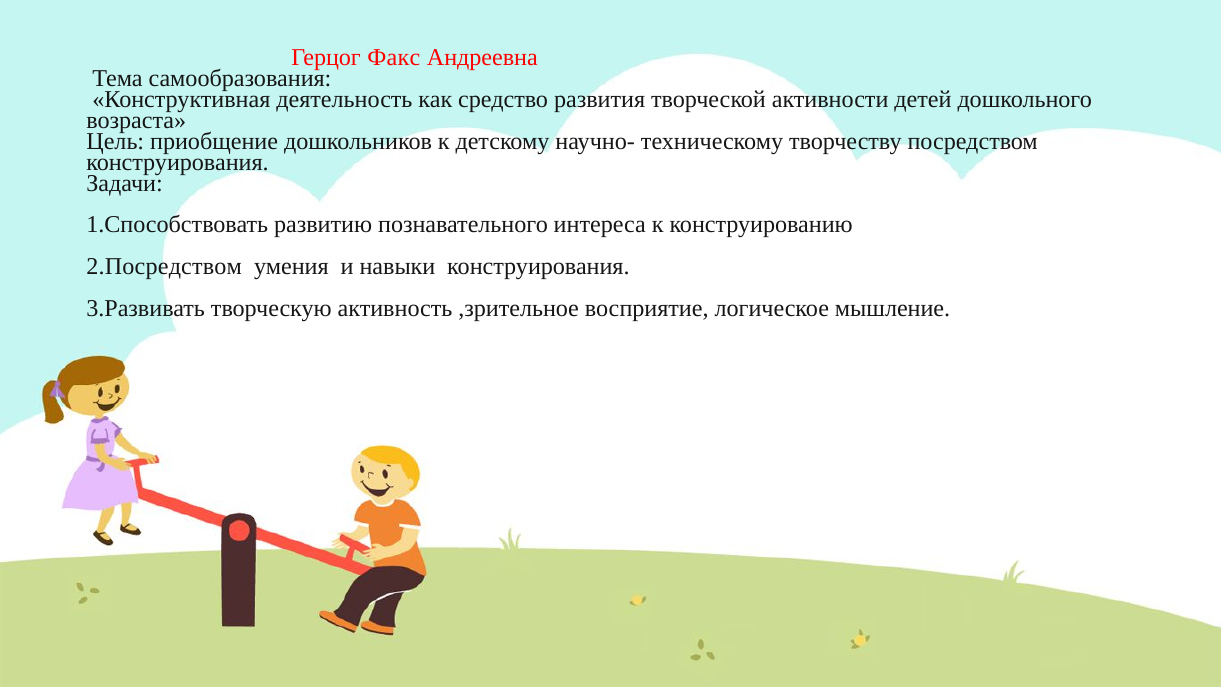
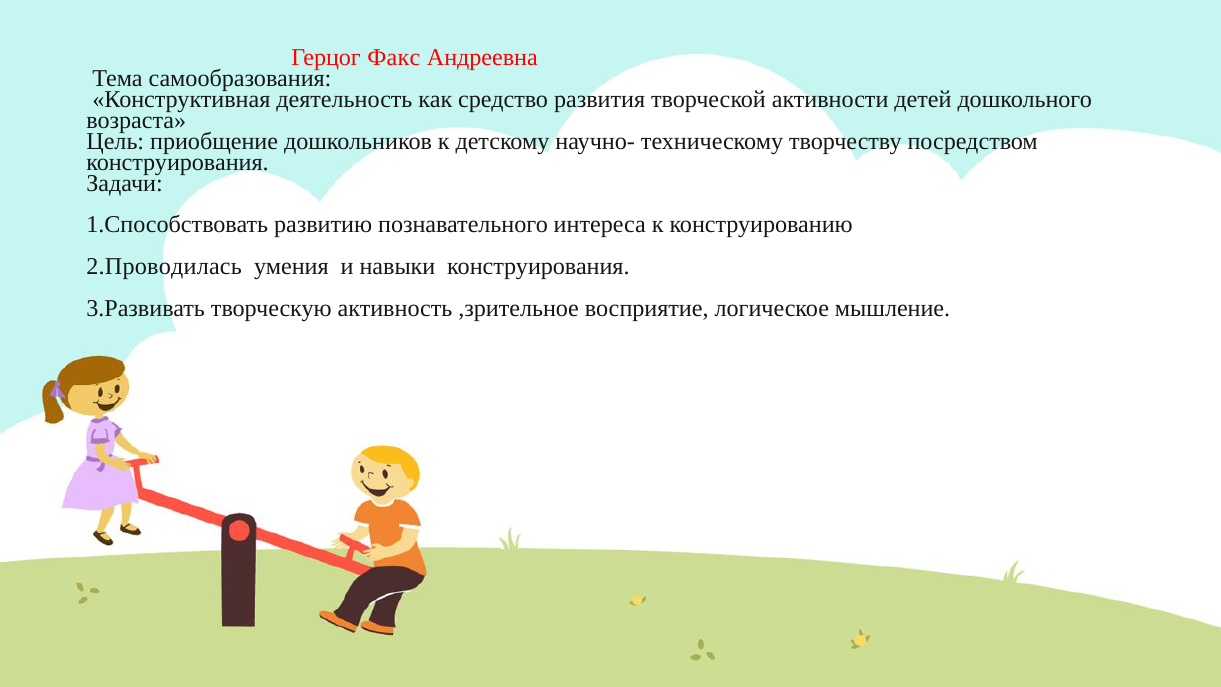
2.Посредством: 2.Посредством -> 2.Проводилась (164, 267)
